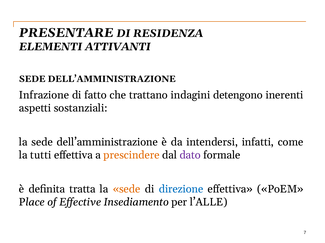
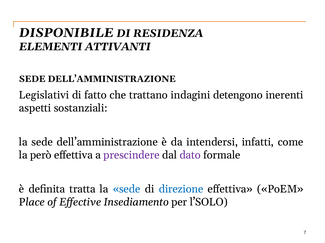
PRESENTARE: PRESENTARE -> DISPONIBILE (66, 33)
Infrazione: Infrazione -> Legislativi (44, 95)
tutti: tutti -> però (41, 155)
prescindere colour: orange -> purple (131, 155)
sede colour: orange -> blue (127, 190)
l’ALLE: l’ALLE -> l’SOLO (209, 203)
